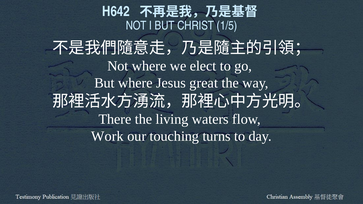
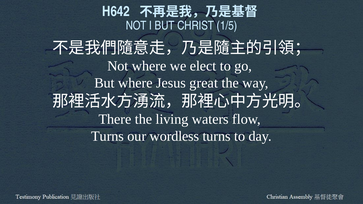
Work: Work -> Turns (108, 136)
touching: touching -> wordless (174, 136)
